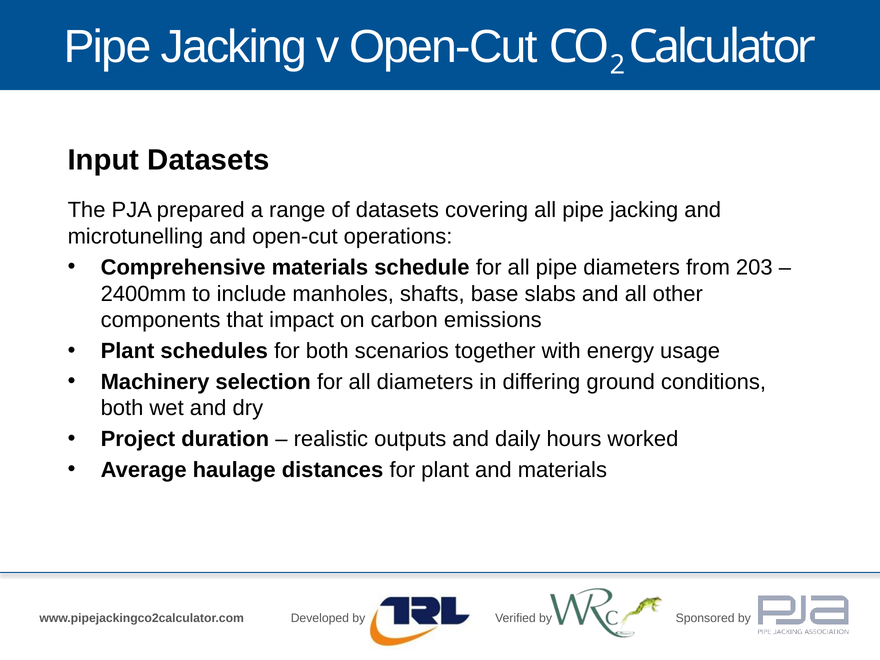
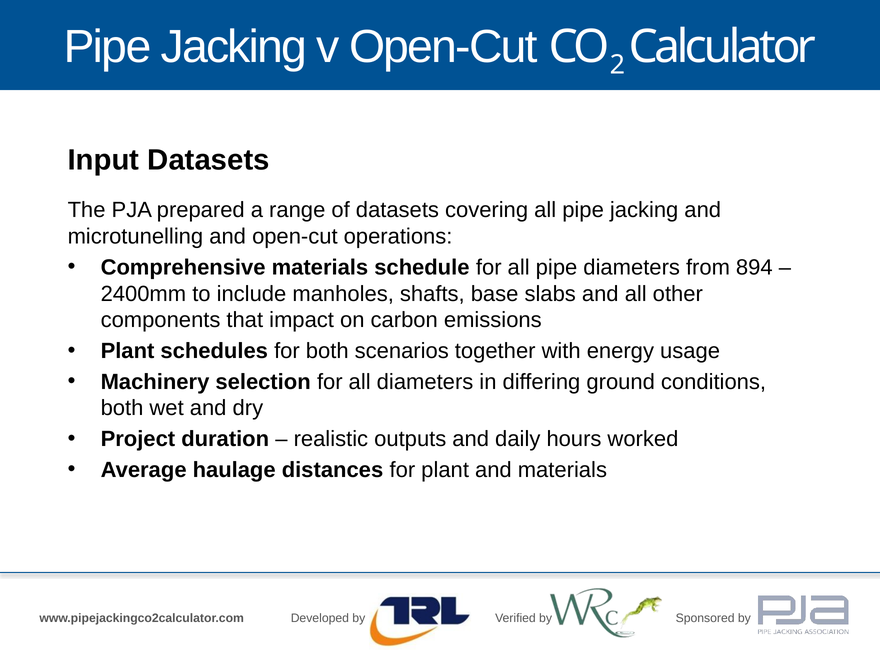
203: 203 -> 894 (754, 267)
